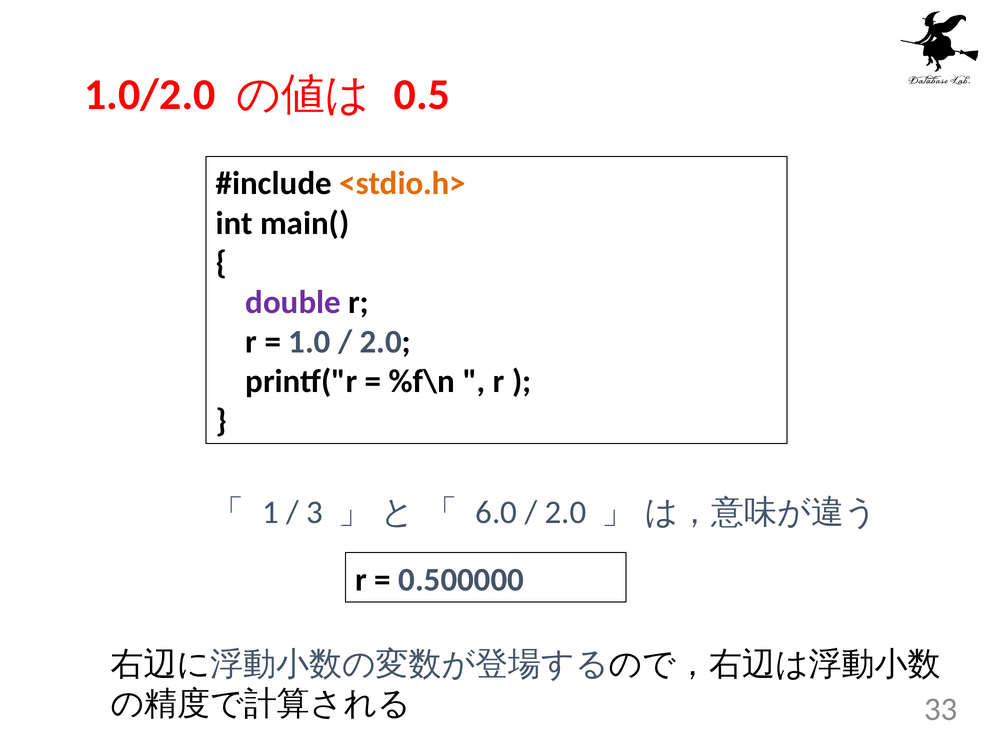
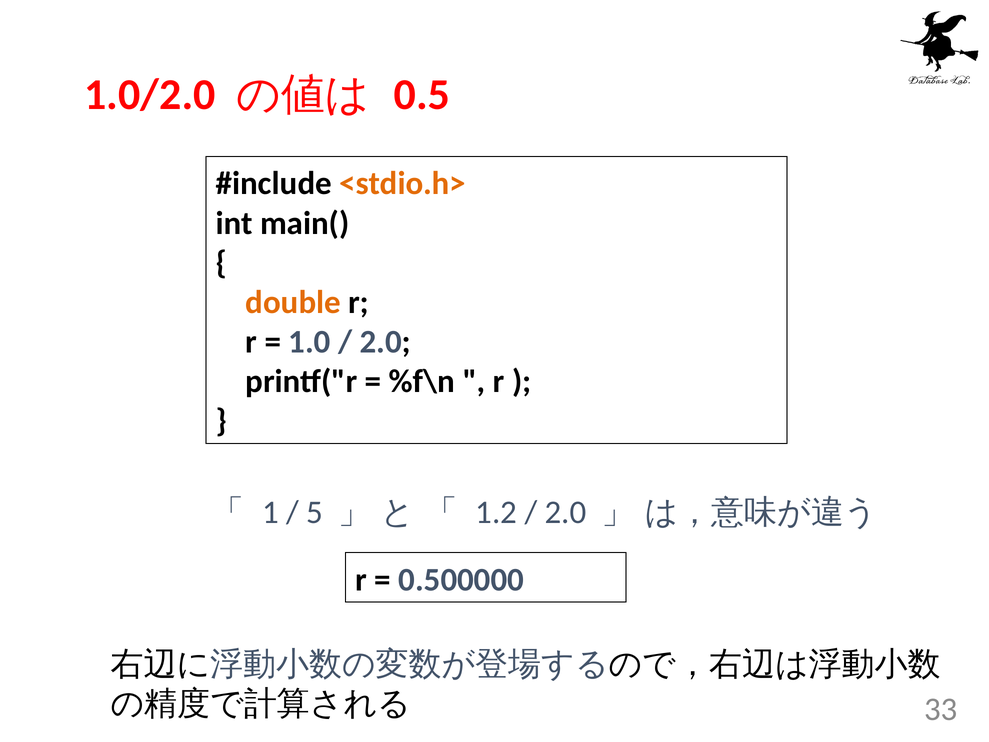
double colour: purple -> orange (293, 302)
3: 3 -> 5 (315, 512)
6.0: 6.0 -> 1.2 (496, 512)
